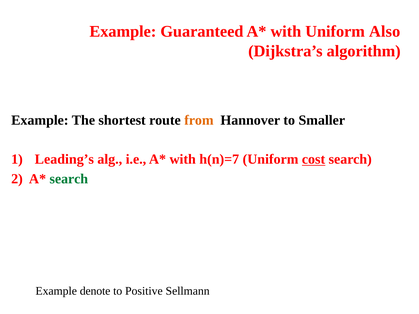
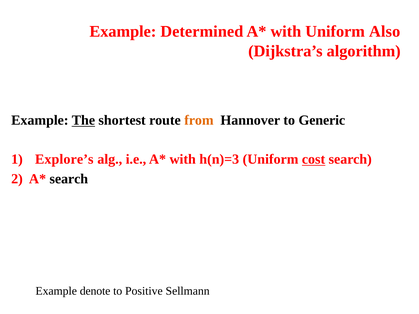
Guaranteed: Guaranteed -> Determined (202, 32)
The underline: none -> present (83, 120)
Smaller: Smaller -> Generic (322, 120)
Leading’s: Leading’s -> Explore’s (64, 159)
h(n)=7: h(n)=7 -> h(n)=3 (219, 159)
search colour: green -> black (69, 179)
